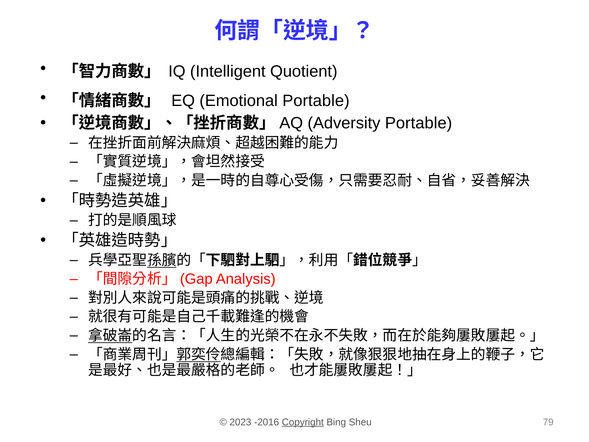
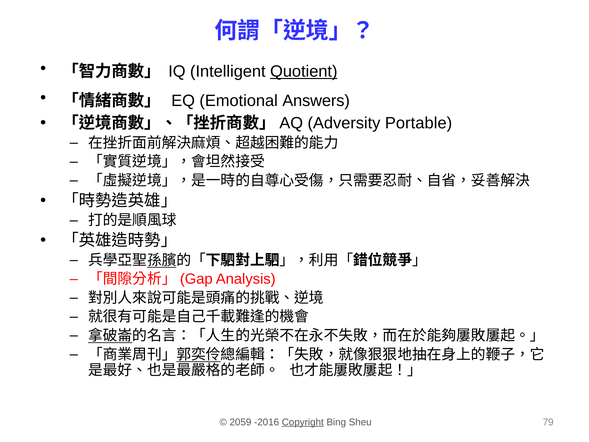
Quotient underline: none -> present (304, 71)
Emotional Portable: Portable -> Answers (316, 101)
2023: 2023 -> 2059 (240, 422)
